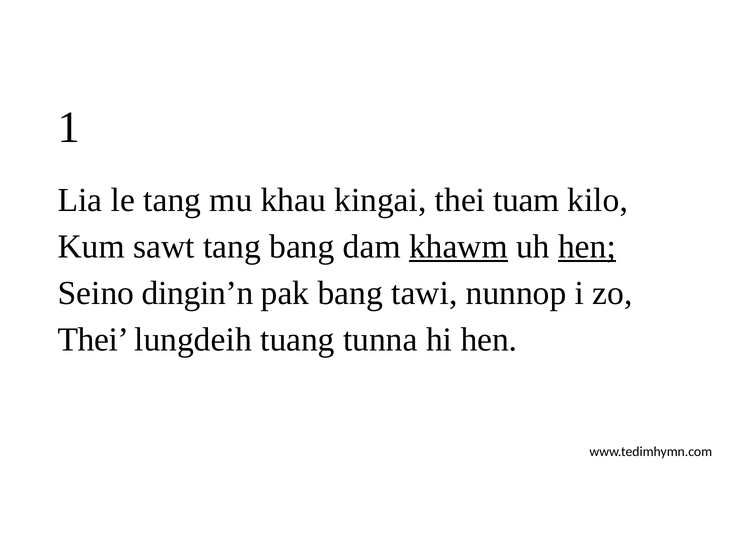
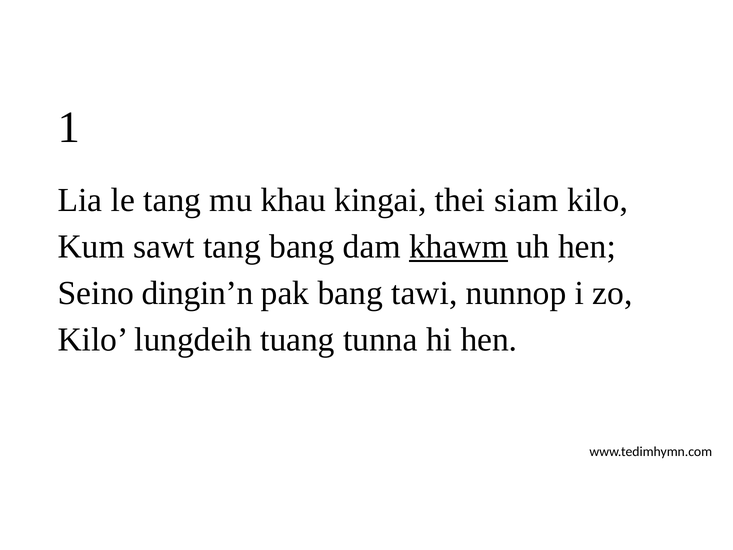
tuam: tuam -> siam (526, 200)
hen underline: present -> none (587, 247)
Thei: Thei -> Kilo (93, 339)
